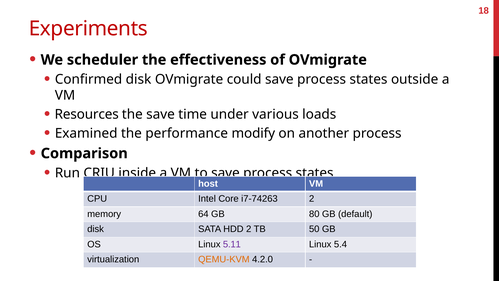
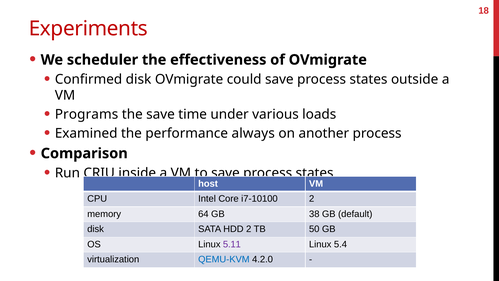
Resources: Resources -> Programs (87, 114)
modify: modify -> always (253, 133)
i7-74263: i7-74263 -> i7-10100 (259, 199)
80: 80 -> 38 (314, 214)
QEMU-KVM colour: orange -> blue (224, 259)
